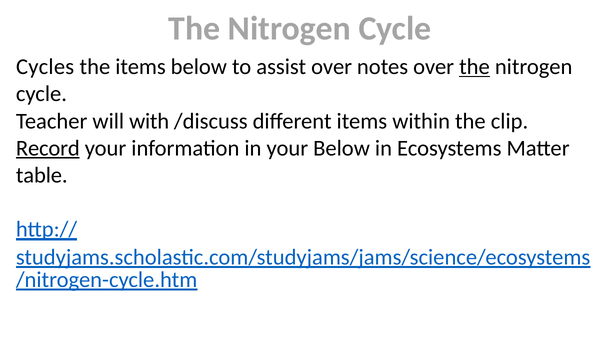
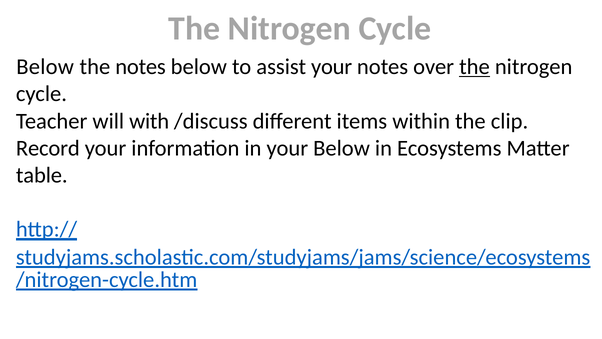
Cycles: Cycles -> Below (45, 67)
the items: items -> notes (141, 67)
assist over: over -> your (332, 67)
Record underline: present -> none (48, 148)
